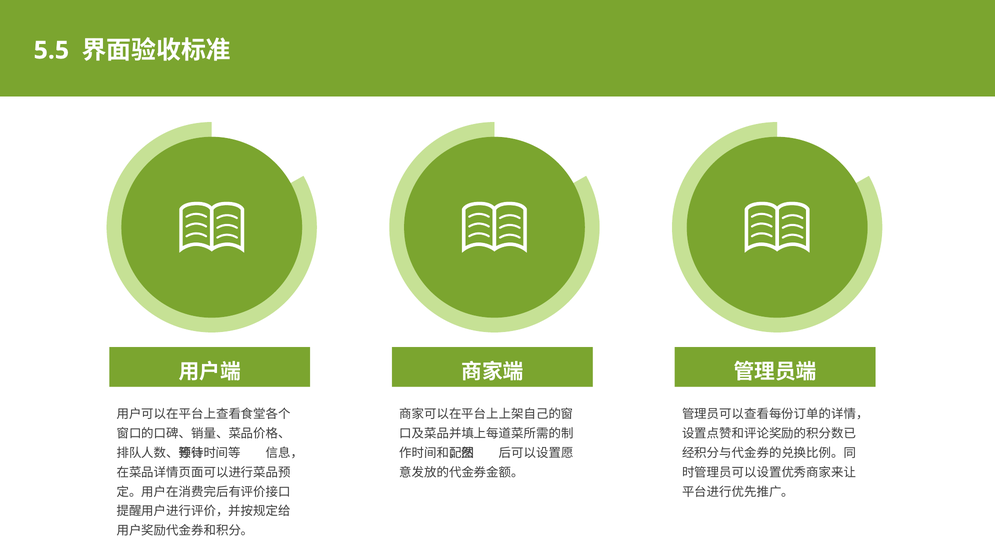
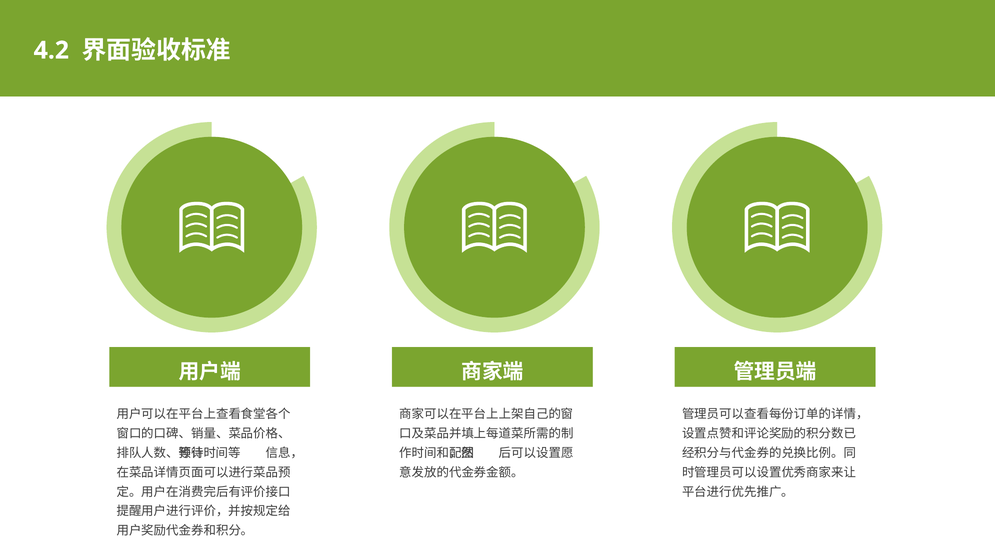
5.5: 5.5 -> 4.2 (51, 50)
